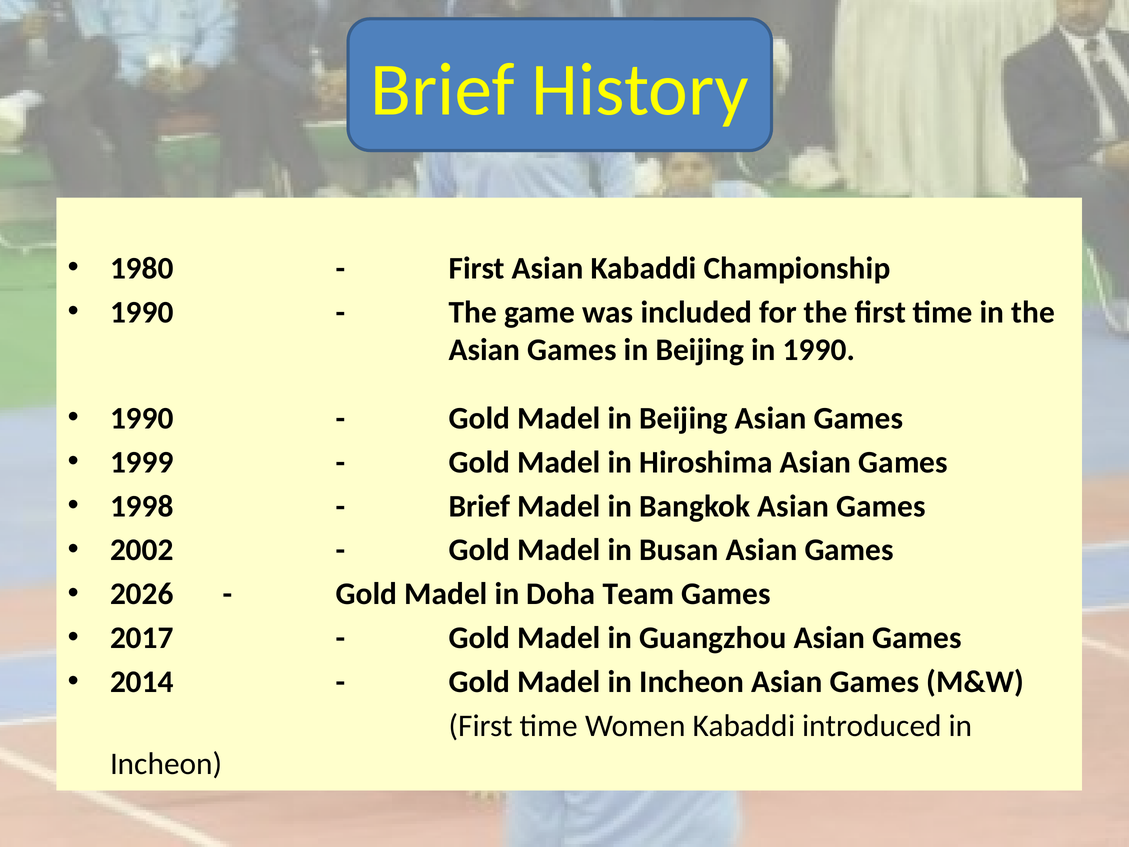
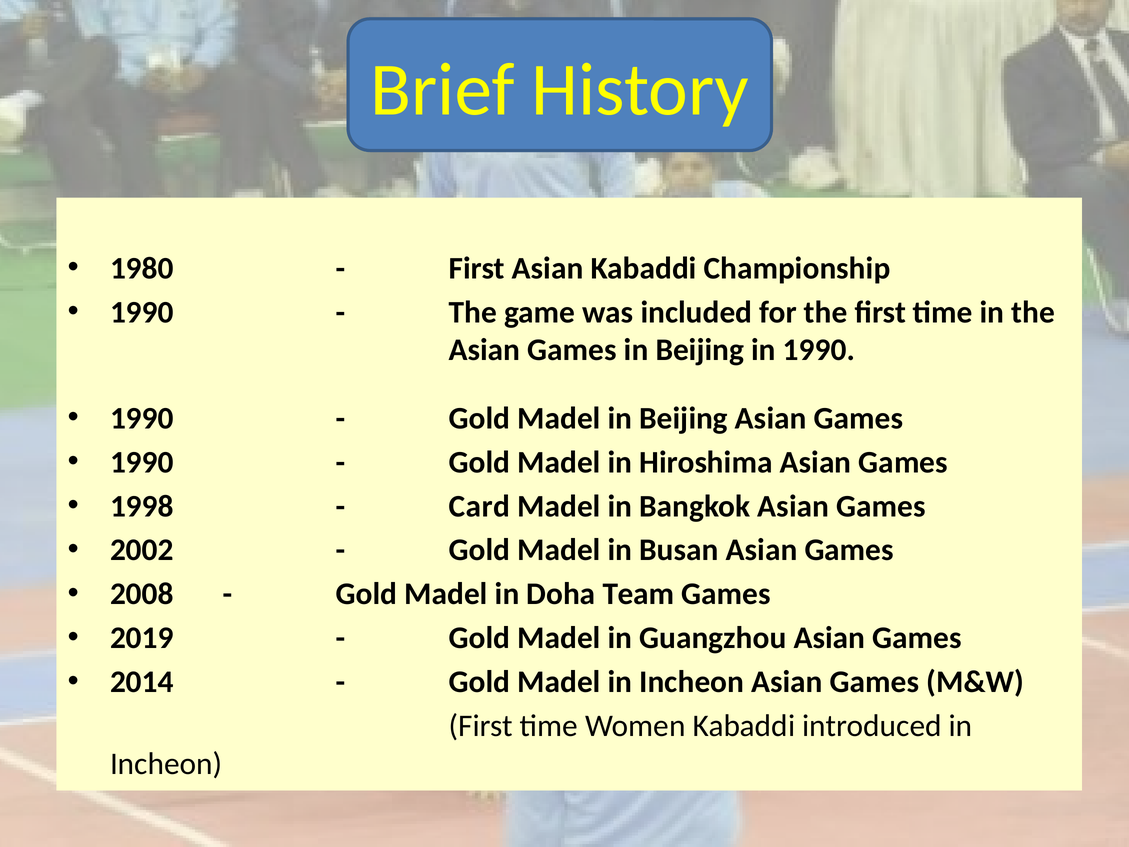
1999: 1999 -> 1990 (142, 462)
Brief: Brief -> Card (479, 506)
2026: 2026 -> 2008 (142, 594)
2017: 2017 -> 2019 (142, 638)
